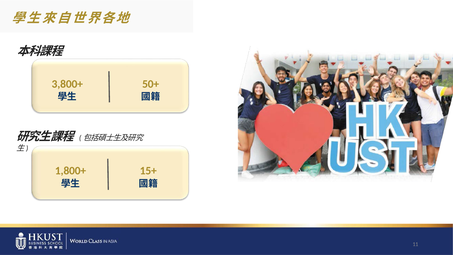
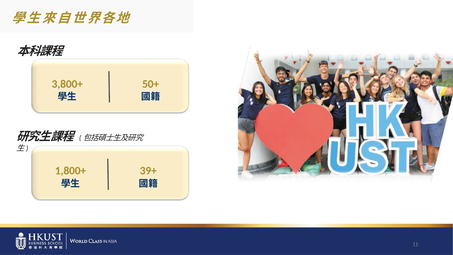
15+: 15+ -> 39+ (148, 171)
